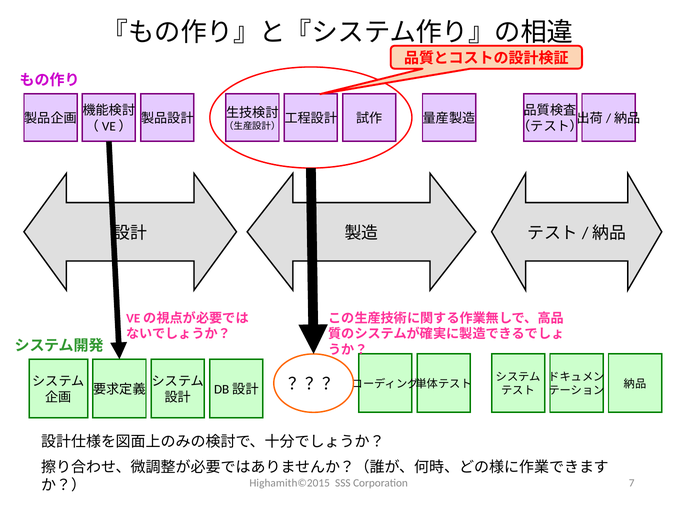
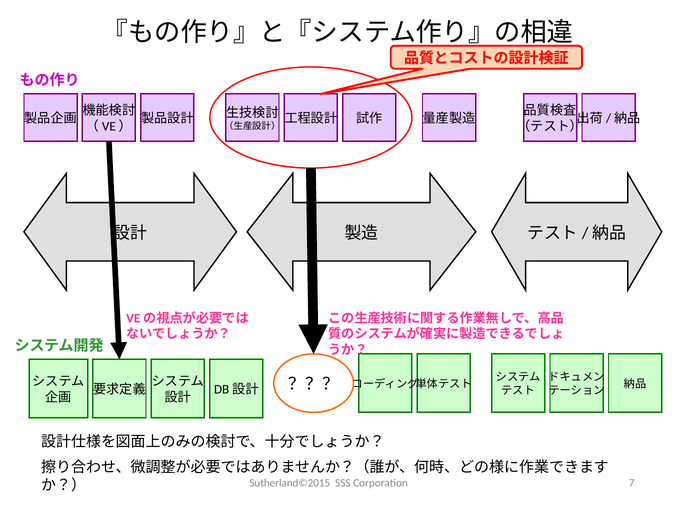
Highamith©2015: Highamith©2015 -> Sutherland©2015 (290, 483)
